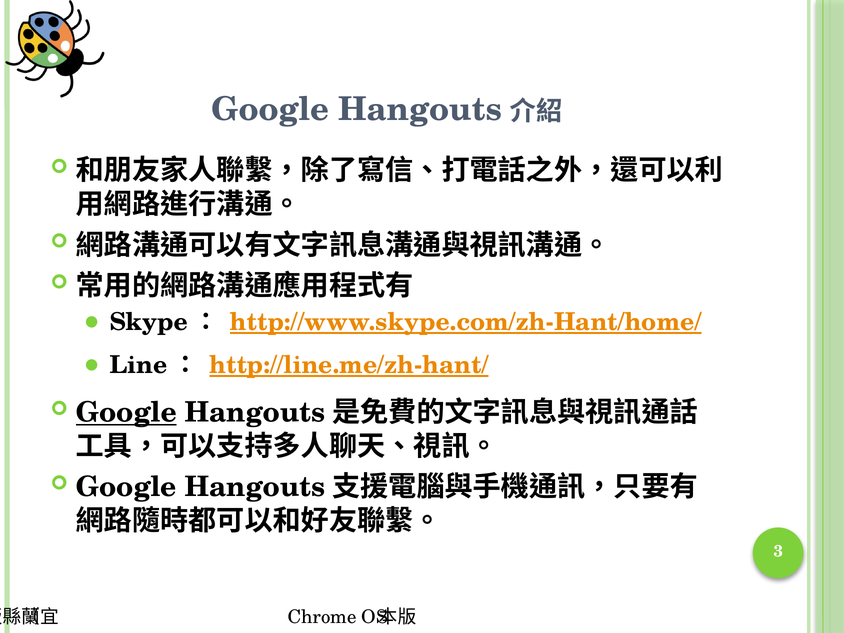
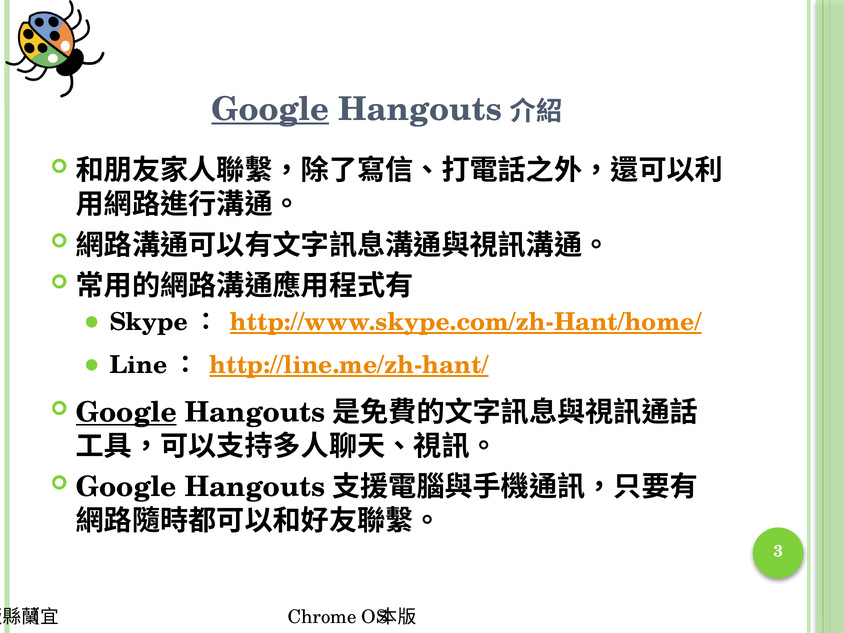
Google underline: none -> present (270, 109)
